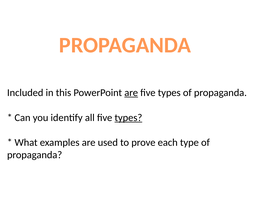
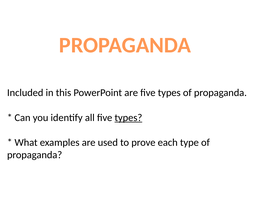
are underline: present -> none (131, 93)
